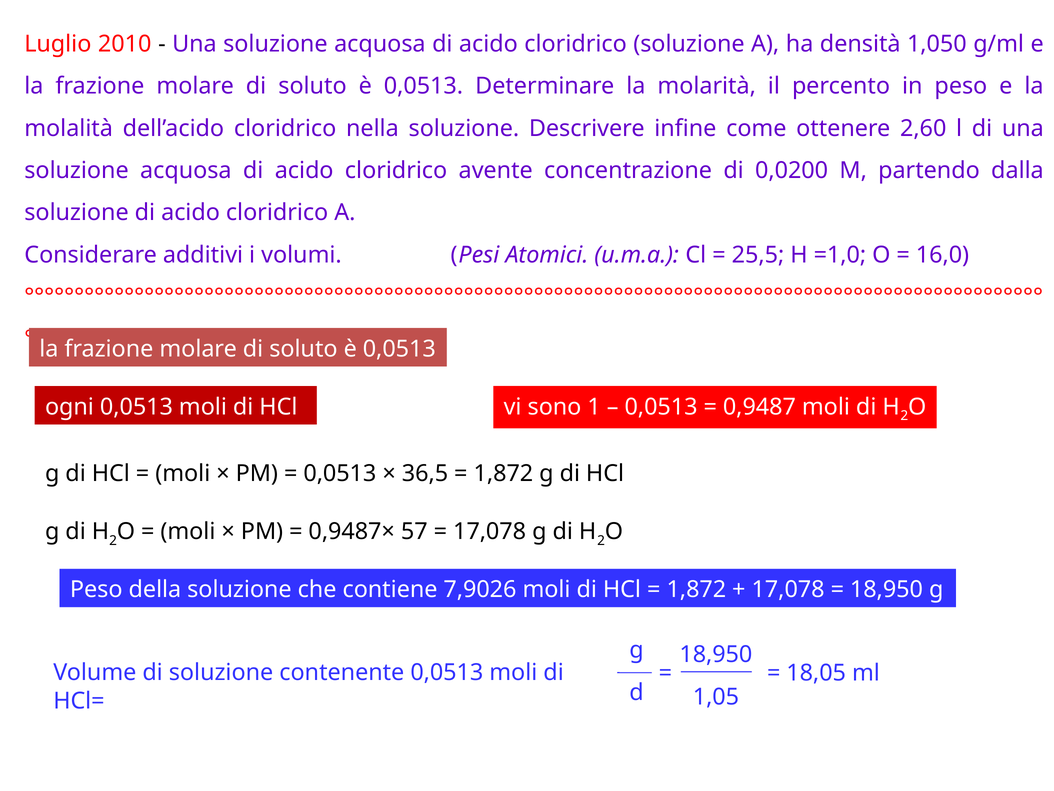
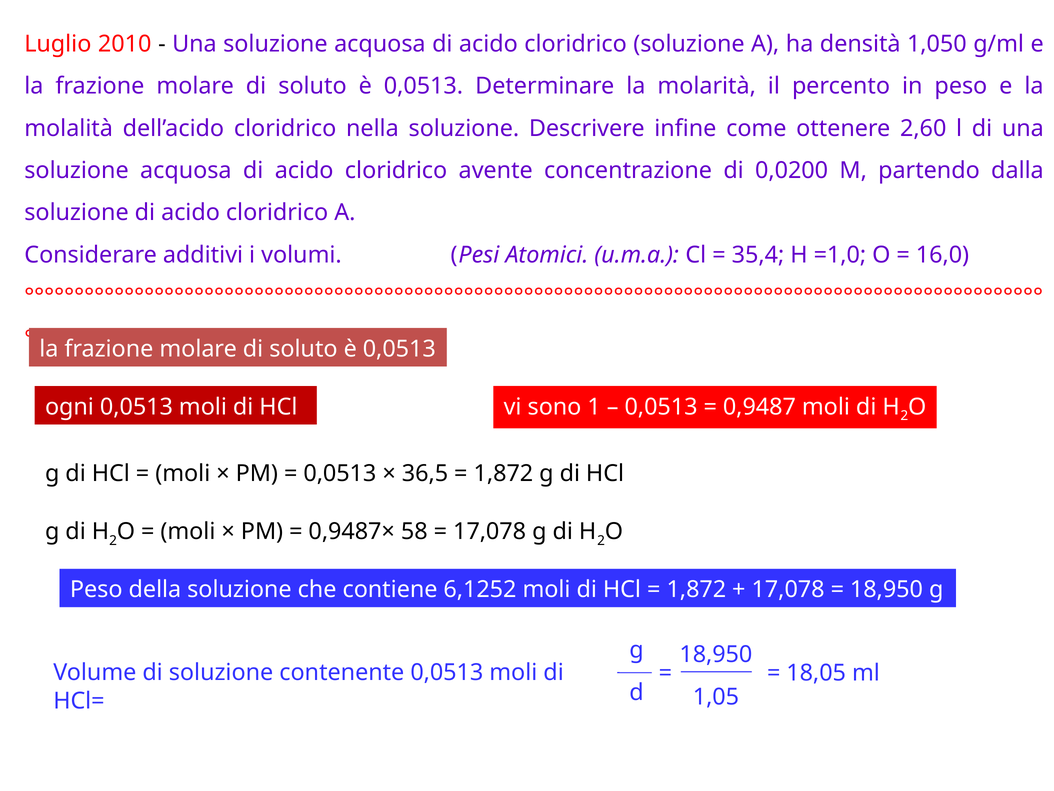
25,5: 25,5 -> 35,4 (758, 255)
57: 57 -> 58 (414, 531)
7,9026: 7,9026 -> 6,1252 (480, 589)
